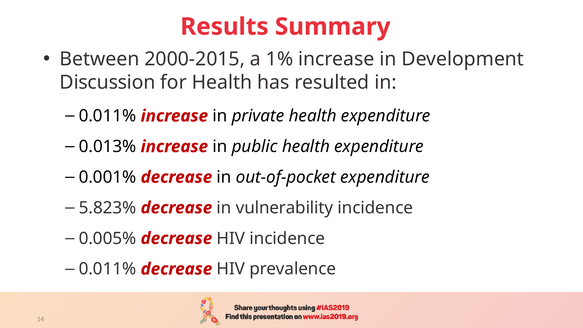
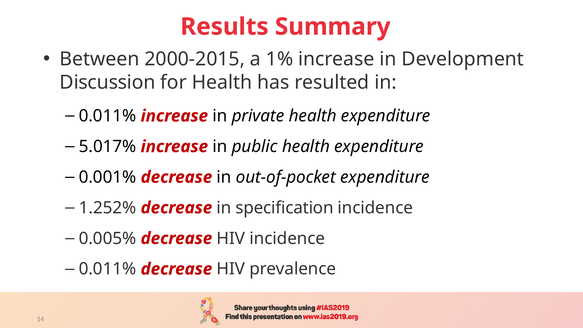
0.013%: 0.013% -> 5.017% (108, 147)
5.823%: 5.823% -> 1.252% (108, 208)
vulnerability: vulnerability -> specification (285, 208)
